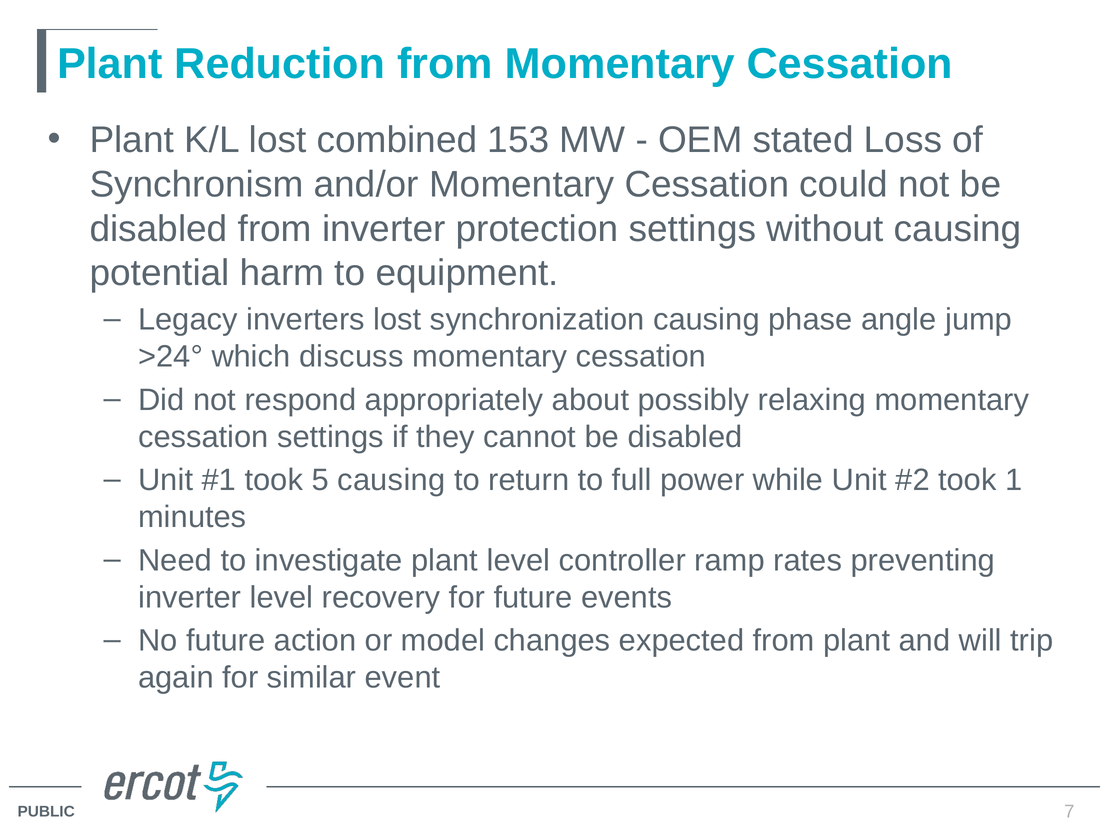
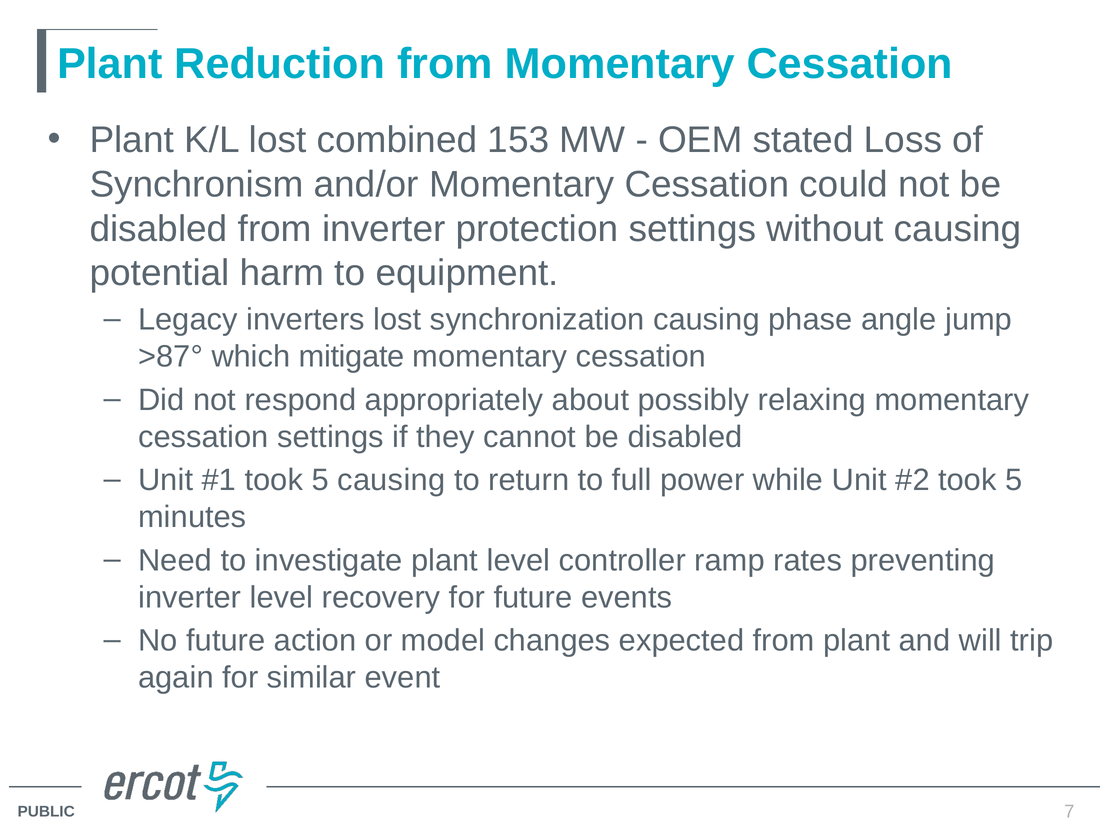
>24°: >24° -> >87° (171, 357)
discuss: discuss -> mitigate (352, 357)
1: 1 -> 5 (1014, 480)
